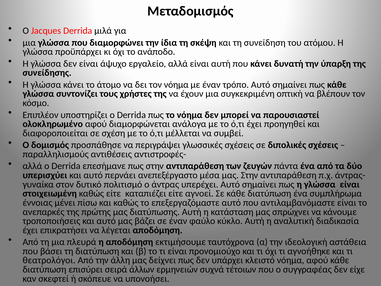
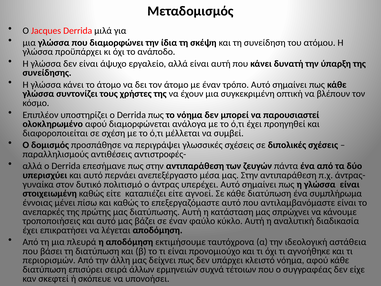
τον νόημα: νόημα -> άτομο (176, 85)
θεατρολόγοι: θεατρολόγοι -> περιορισμών (49, 260)
